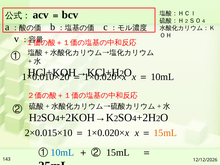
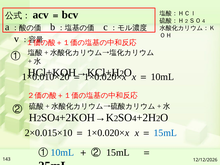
15mL colour: orange -> blue (165, 133)
